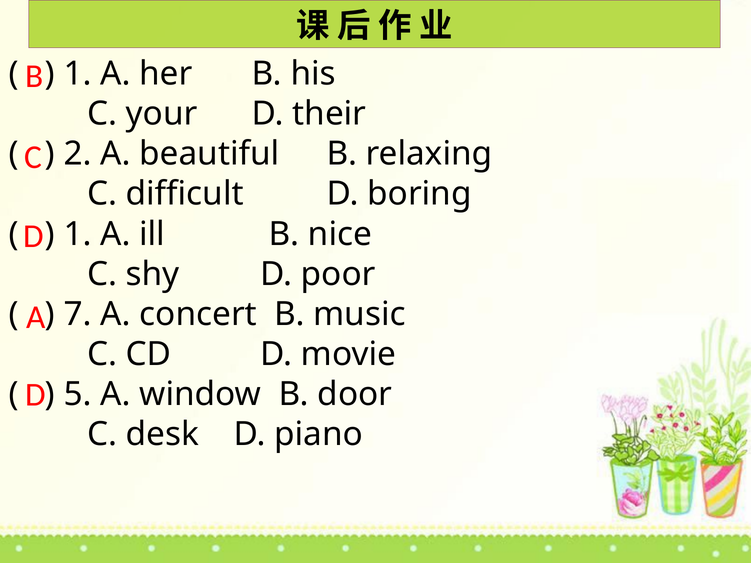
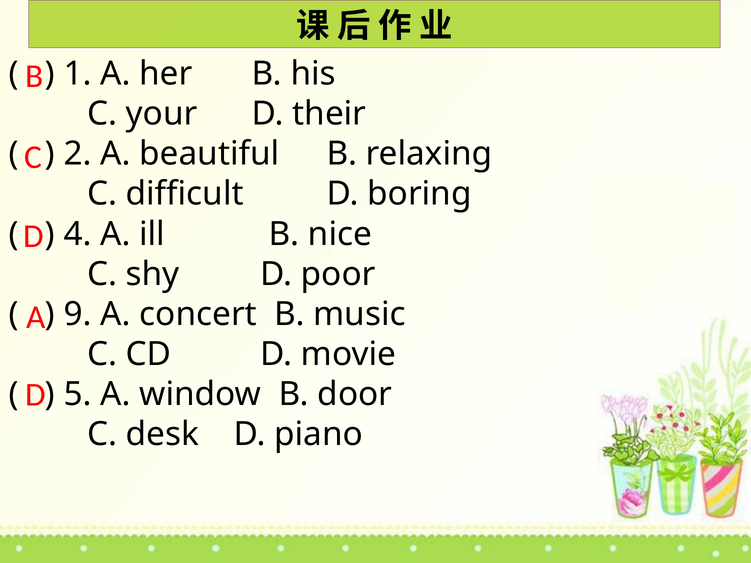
1: 1 -> 4 (78, 234)
7: 7 -> 9 (78, 314)
